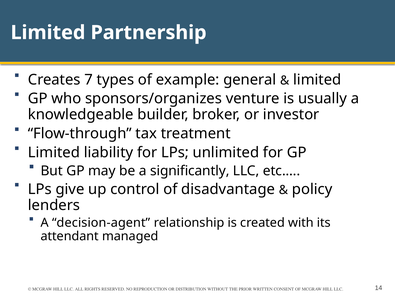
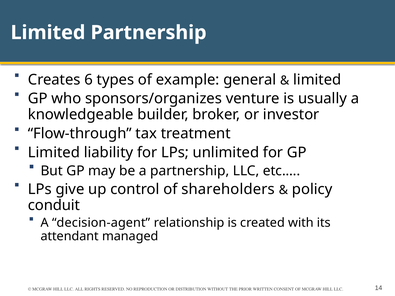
7: 7 -> 6 (89, 80)
a significantly: significantly -> partnership (190, 171)
disadvantage: disadvantage -> shareholders (228, 189)
lenders: lenders -> conduit (54, 205)
